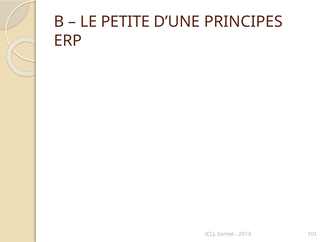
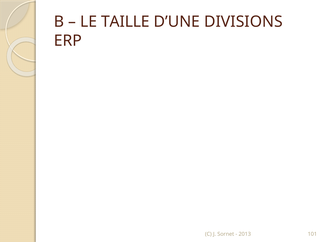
PETITE: PETITE -> TAILLE (125, 22)
PRINCIPES: PRINCIPES -> DIVISIONS (243, 22)
